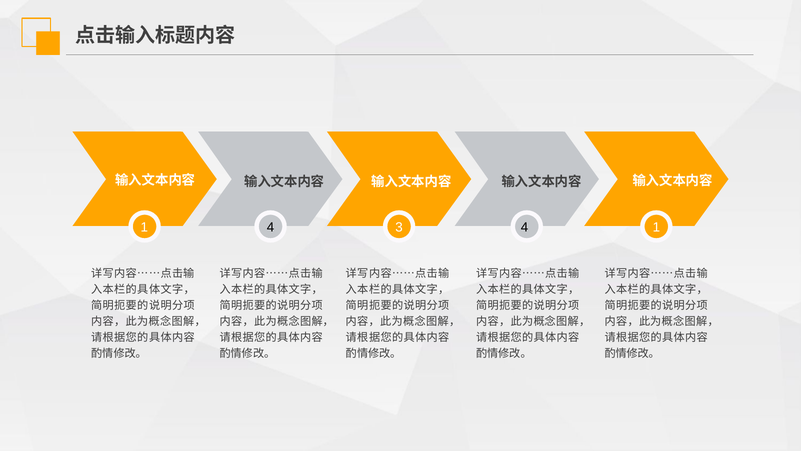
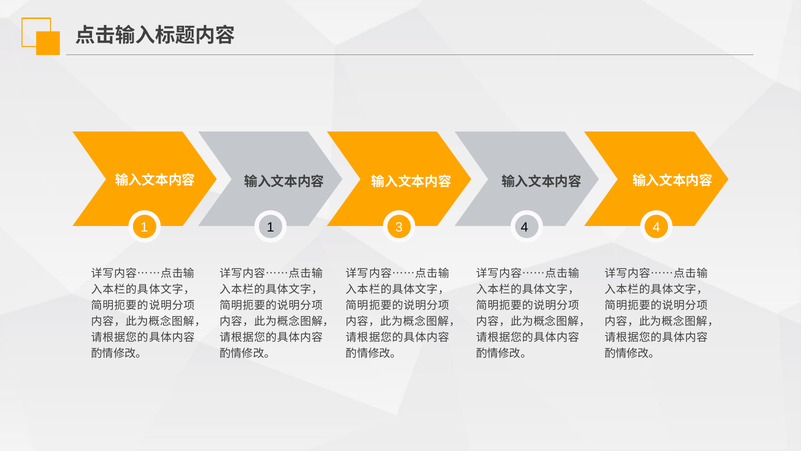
1 4: 4 -> 1 (271, 227)
4 1: 1 -> 4 (656, 227)
